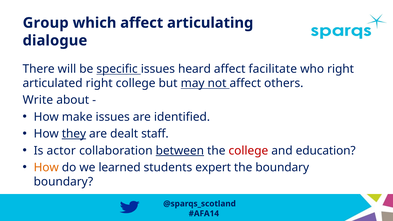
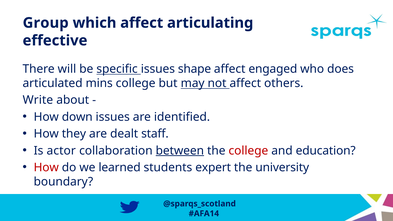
dialogue: dialogue -> effective (55, 41)
heard: heard -> shape (195, 69)
facilitate: facilitate -> engaged (273, 69)
who right: right -> does (341, 69)
articulated right: right -> mins (99, 83)
make: make -> down (77, 117)
they underline: present -> none (74, 134)
How colour: orange -> red (46, 168)
the boundary: boundary -> university (282, 168)
